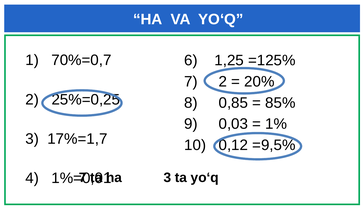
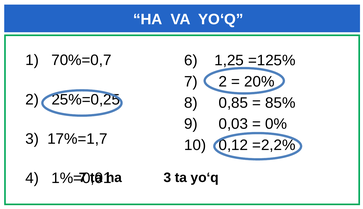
1%: 1% -> 0% (276, 124)
=9,5%: =9,5% -> =2,2% (274, 145)
